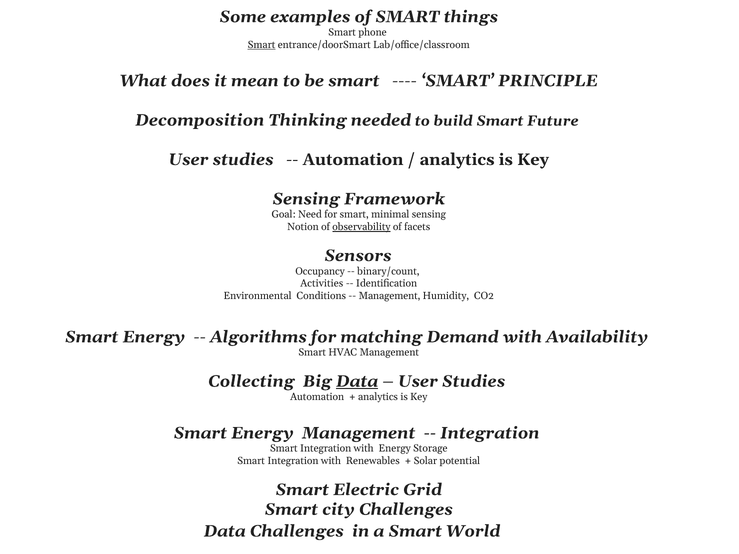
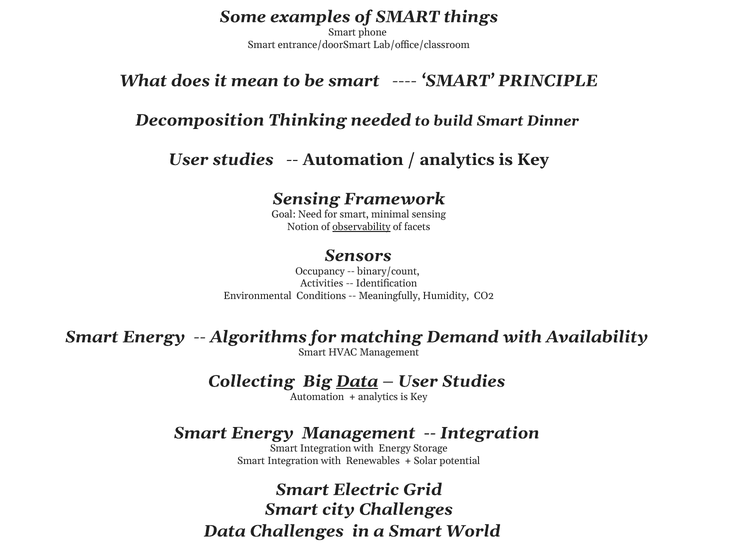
Smart underline: present -> none (262, 45)
Future: Future -> Dinner (553, 121)
Management: Management -> Meaningfully (389, 296)
